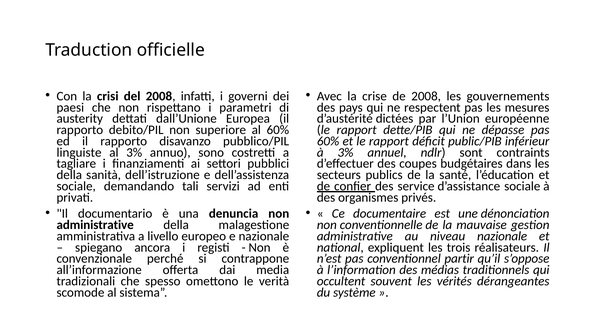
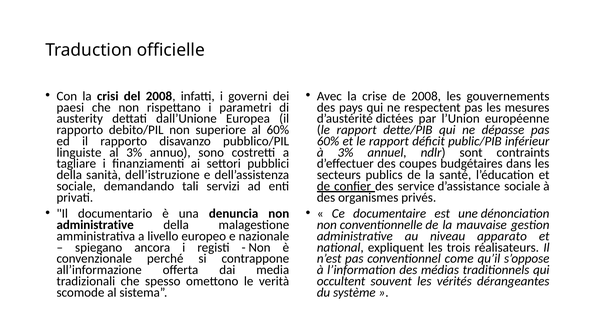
niveau nazionale: nazionale -> apparato (502, 236)
partir: partir -> come (459, 258)
